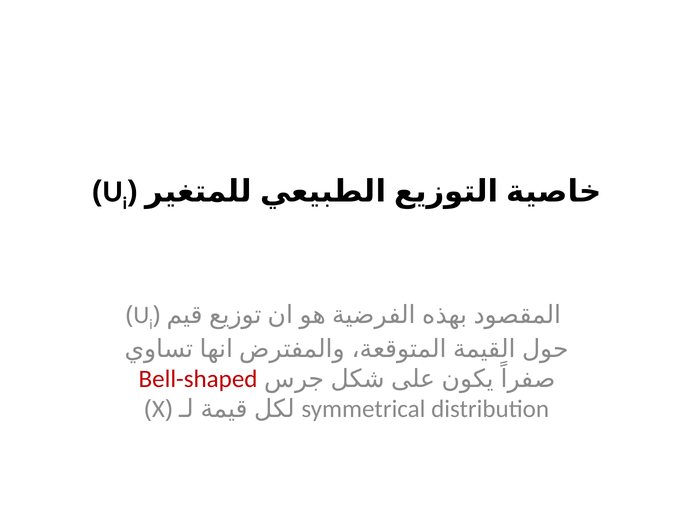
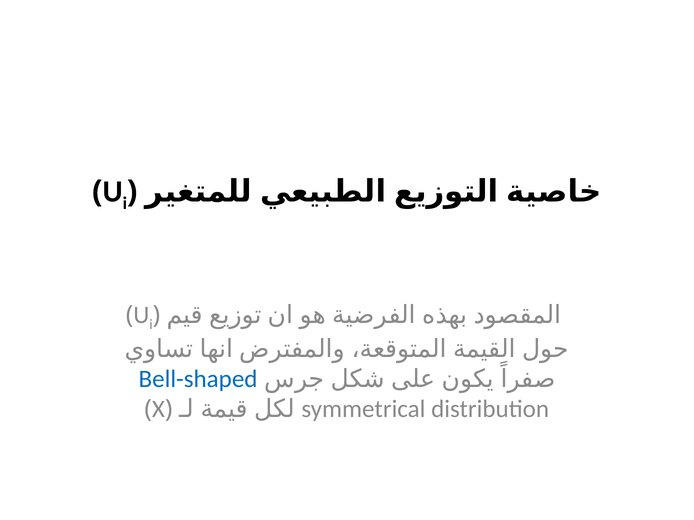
Bell-shaped colour: red -> blue (198, 379)
